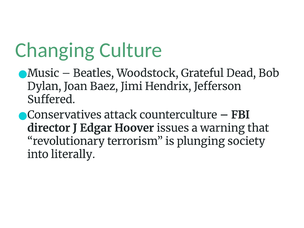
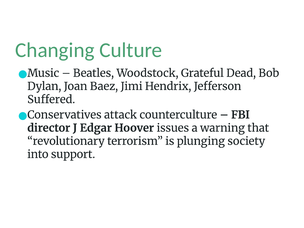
literally: literally -> support (73, 154)
